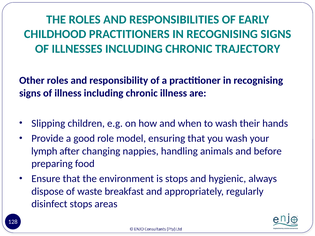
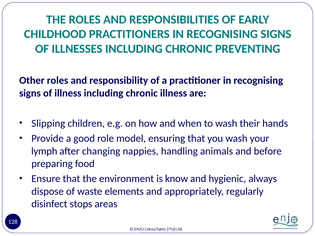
TRAJECTORY: TRAJECTORY -> PREVENTING (248, 49)
is stops: stops -> know (177, 179)
breakfast: breakfast -> elements (124, 192)
